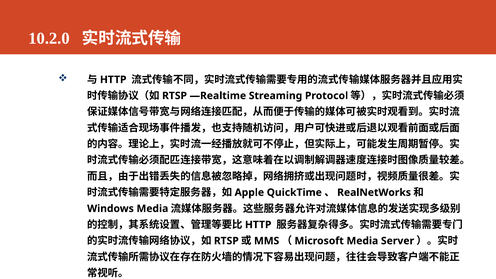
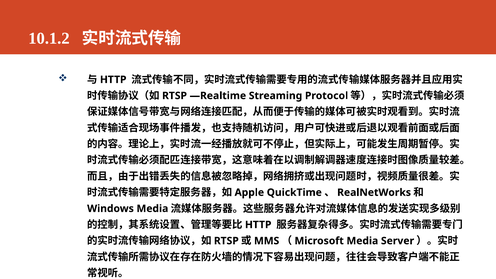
10.2.0: 10.2.0 -> 10.1.2 (49, 39)
